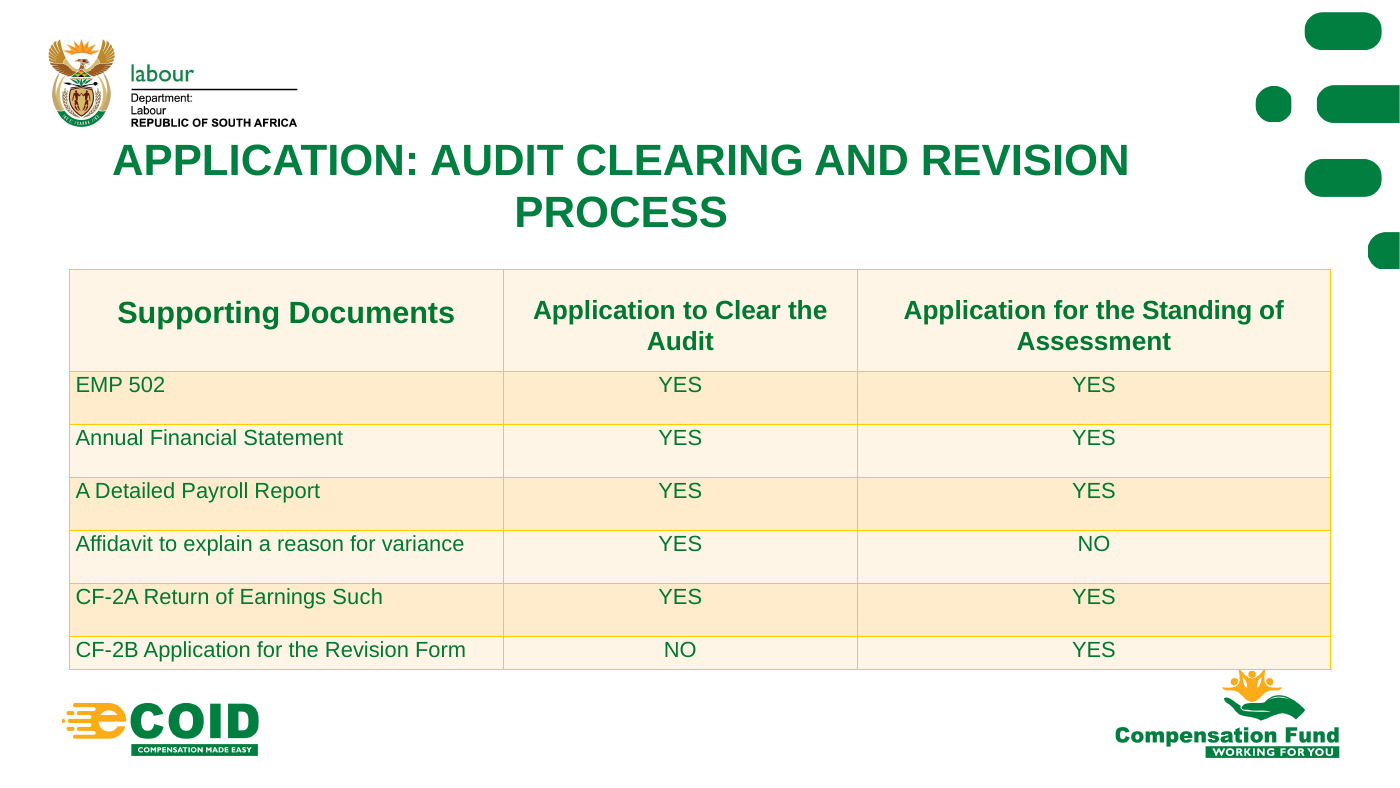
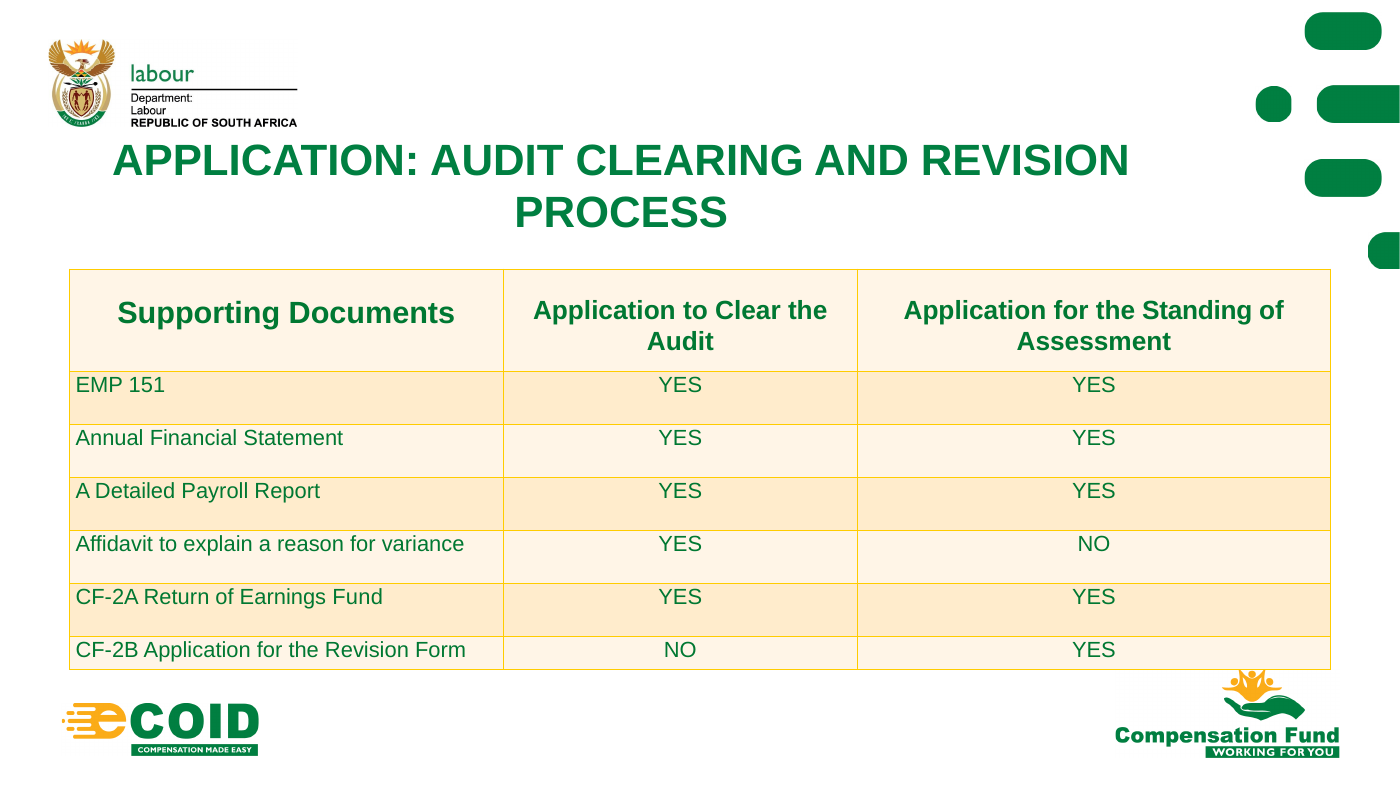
502: 502 -> 151 (147, 385)
Such: Such -> Fund (358, 597)
